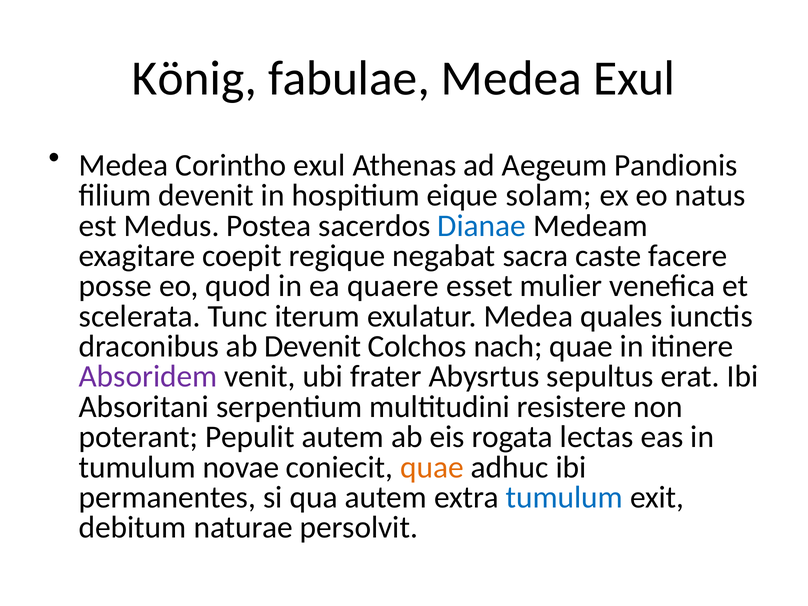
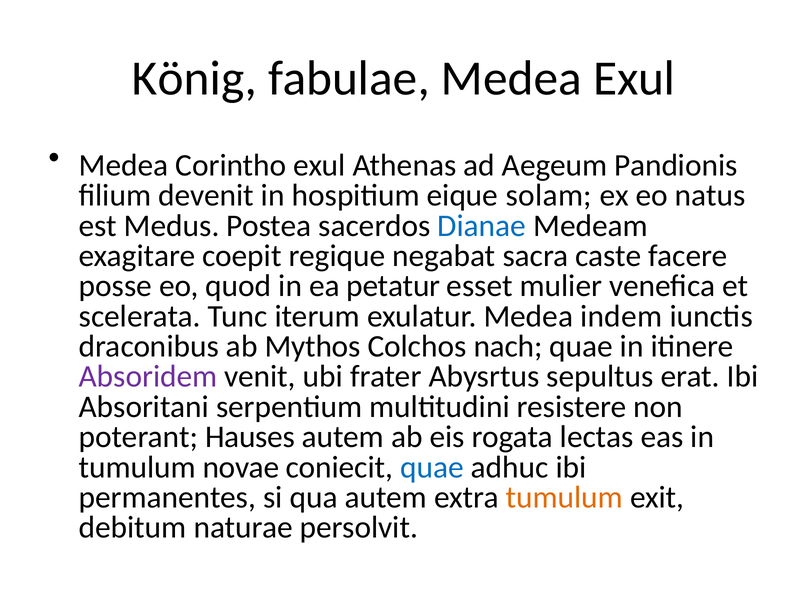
quaere: quaere -> petatur (393, 286)
quales: quales -> indem (621, 316)
ab Devenit: Devenit -> Mythos (313, 346)
Pepulit: Pepulit -> Hauses (250, 437)
quae colour: orange -> blue (432, 467)
tumulum colour: blue -> orange (564, 497)
